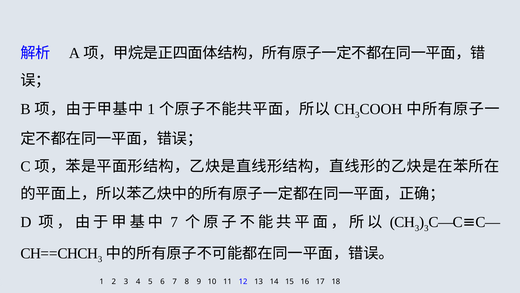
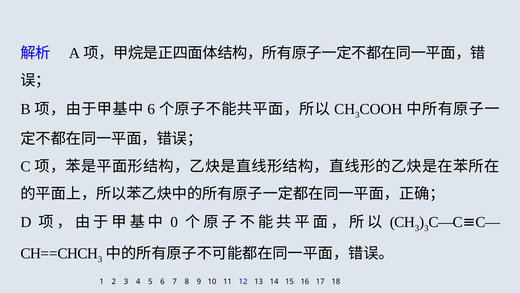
1: 1 -> 6 (151, 109)
7: 7 -> 0 (174, 222)
